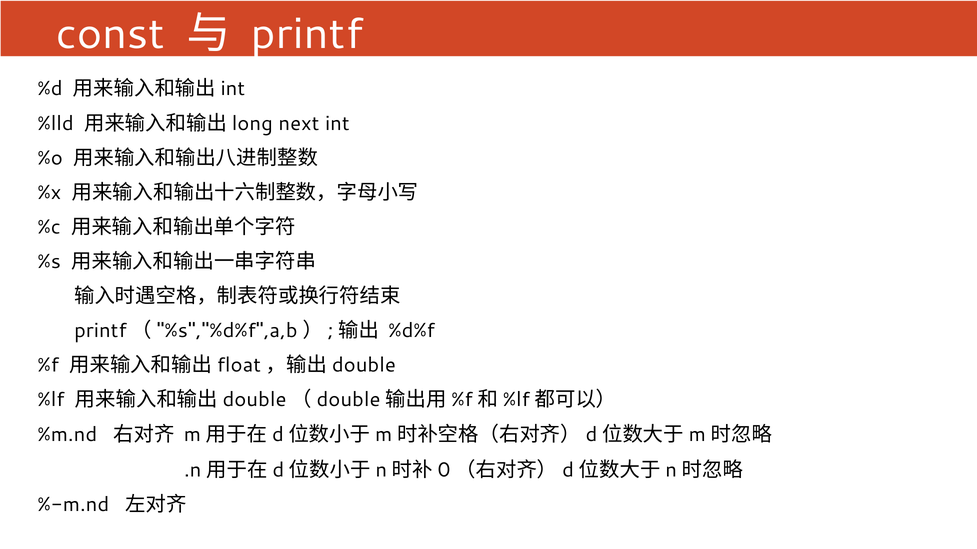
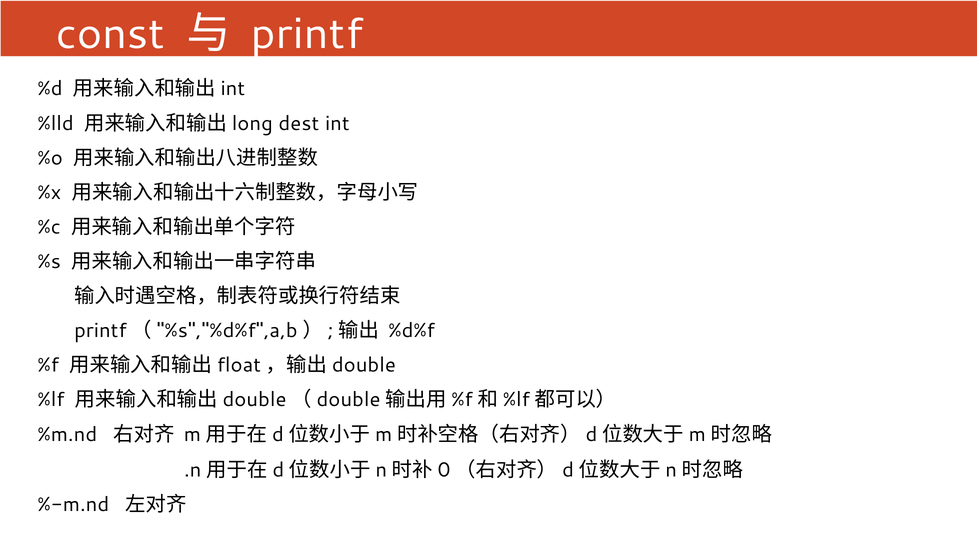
next: next -> dest (299, 123)
